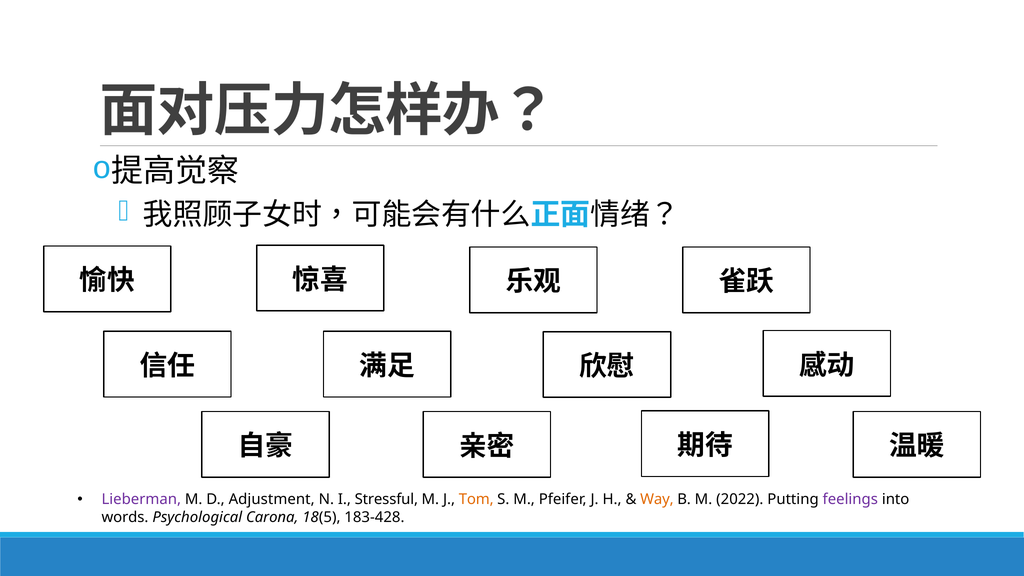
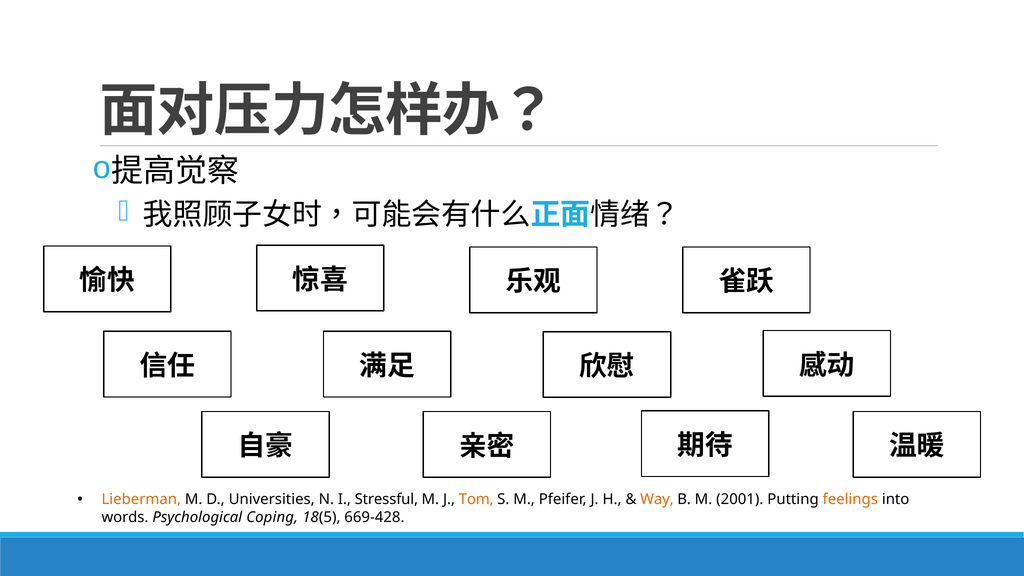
Lieberman colour: purple -> orange (141, 500)
Adjustment: Adjustment -> Universities (272, 500)
2022: 2022 -> 2001 (740, 500)
feelings colour: purple -> orange (850, 500)
Carona: Carona -> Coping (272, 517)
183-428: 183-428 -> 669-428 (374, 517)
